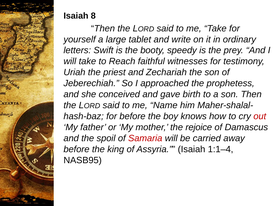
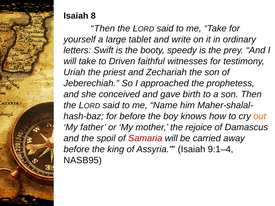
Reach: Reach -> Driven (122, 61)
out colour: red -> orange (260, 116)
1:1–4: 1:1–4 -> 9:1–4 (221, 149)
